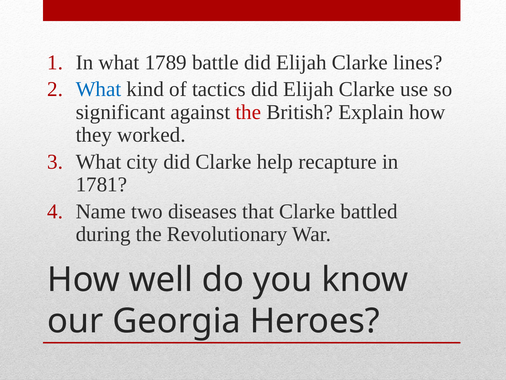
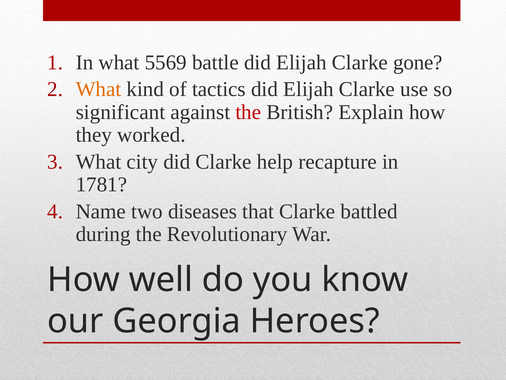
1789: 1789 -> 5569 (166, 62)
lines: lines -> gone (418, 62)
What colour: blue -> orange (98, 89)
